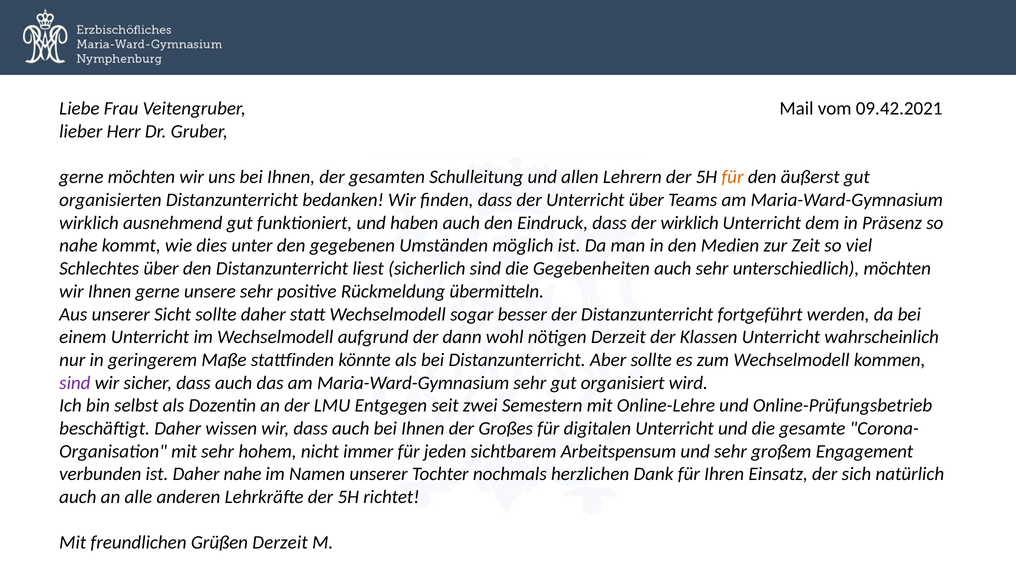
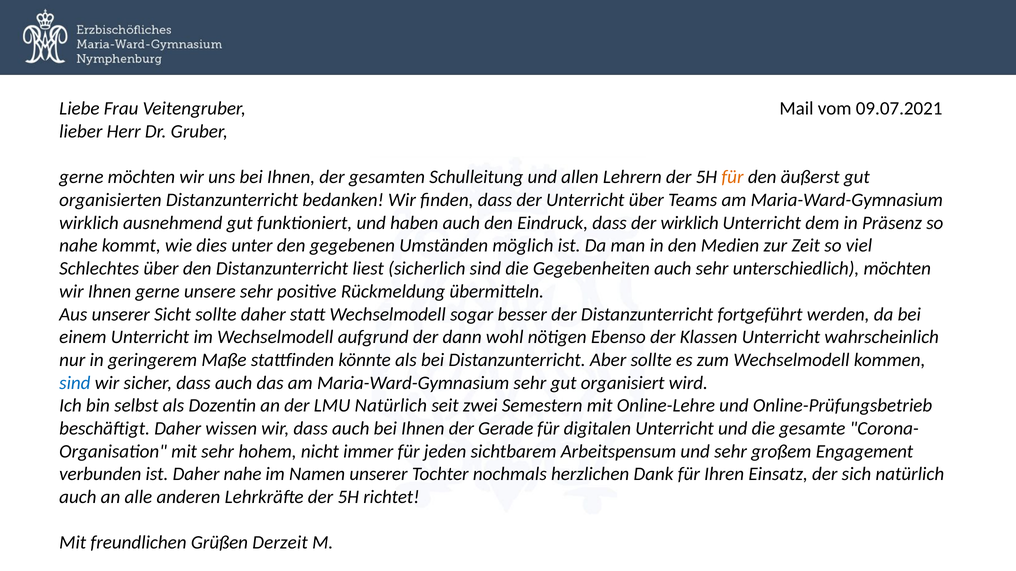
09.42.2021: 09.42.2021 -> 09.07.2021 (899, 109)
nötigen Derzeit: Derzeit -> Ebenso (618, 337)
sind colour: purple -> blue (75, 383)
LMU Entgegen: Entgegen -> Natürlich (391, 406)
Großes: Großes -> Gerade (506, 429)
